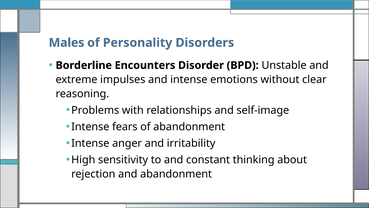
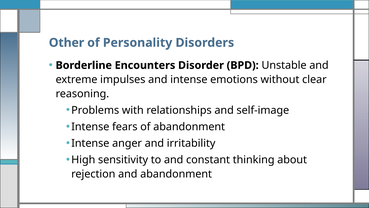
Males: Males -> Other (67, 43)
